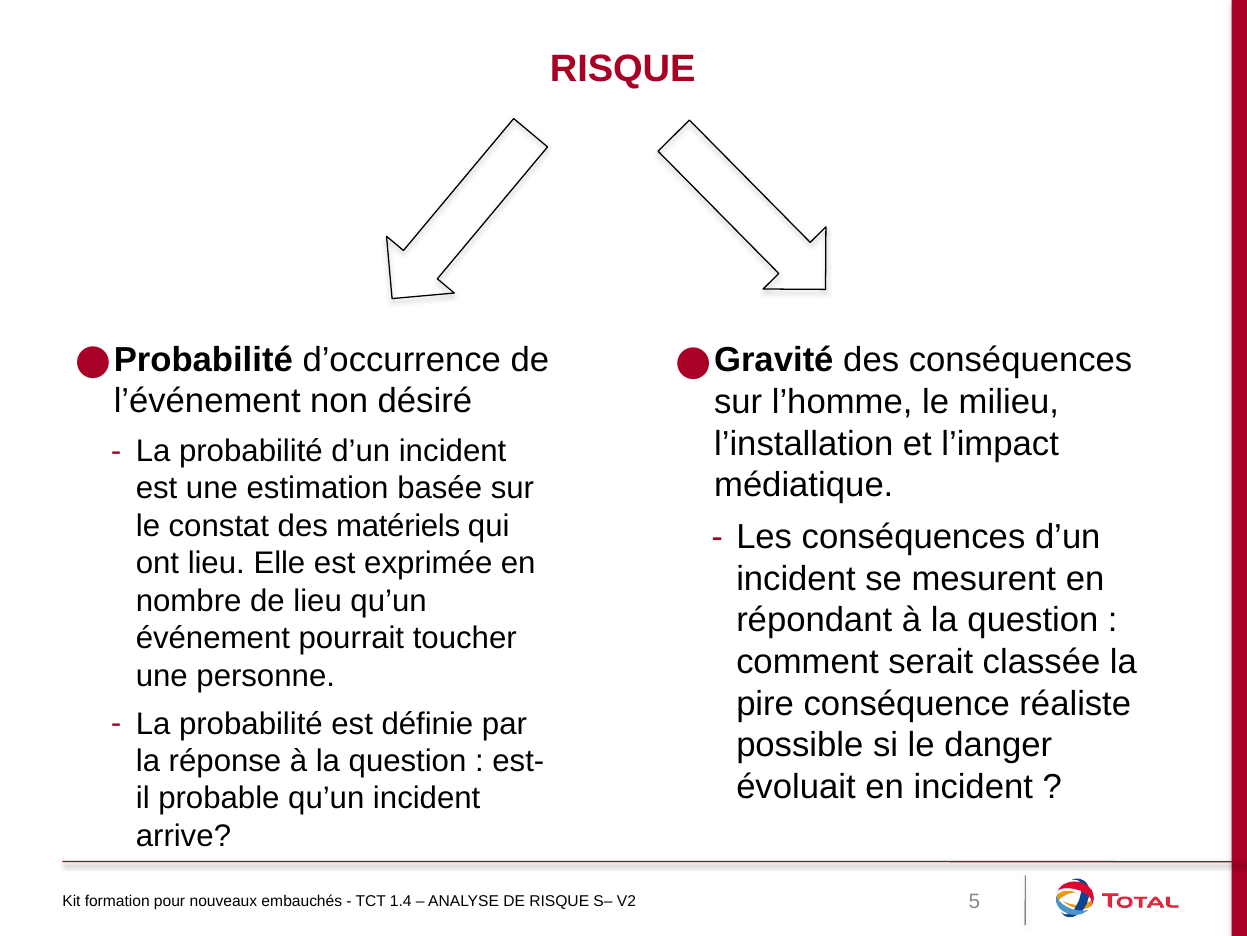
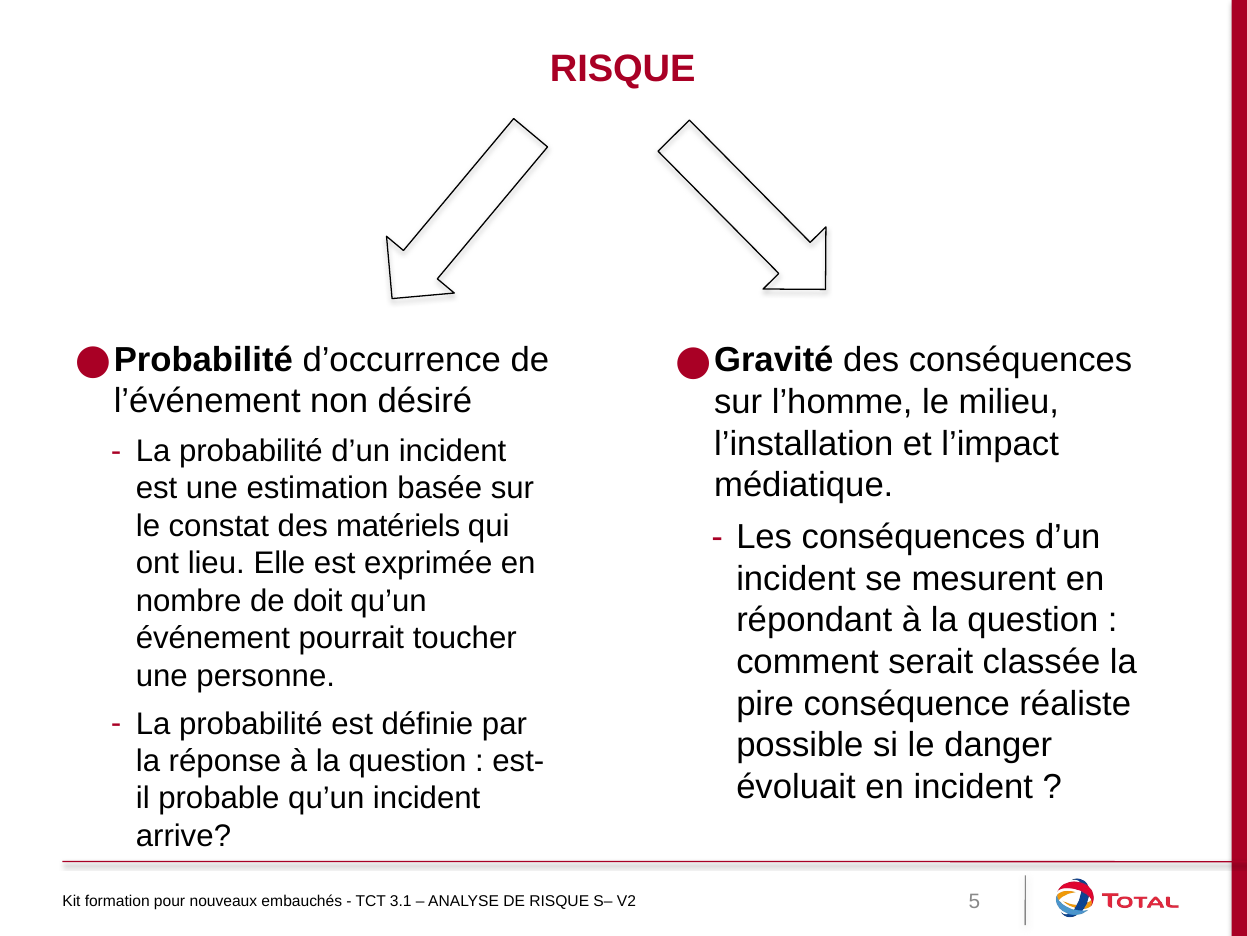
de lieu: lieu -> doit (318, 600)
1.4: 1.4 -> 3.1 (401, 900)
